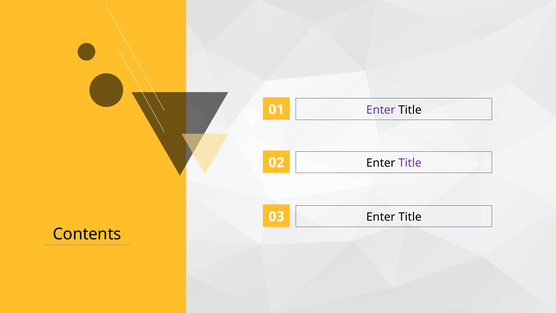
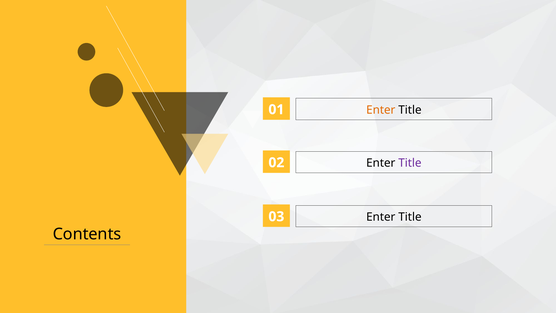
Enter colour: purple -> orange (381, 110)
